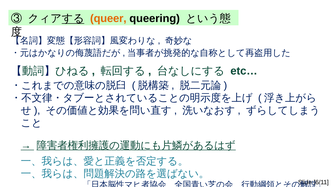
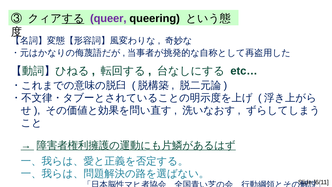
queer colour: orange -> purple (108, 19)
